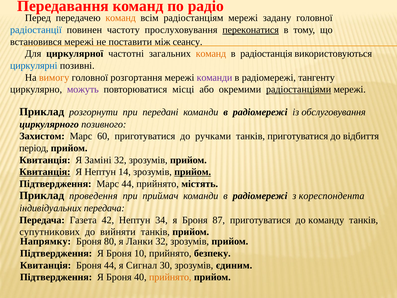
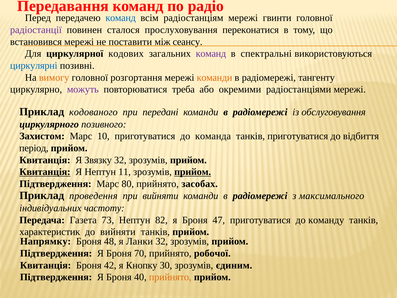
команд colour: orange -> blue (121, 18)
задану: задану -> гвинти (277, 18)
радіостанції colour: blue -> purple (36, 30)
частоту: частоту -> сталося (123, 30)
переконатися underline: present -> none (251, 30)
частотні: частотні -> кодових (126, 54)
команд colour: orange -> purple (211, 54)
радіостанція: радіостанція -> спектральні (266, 54)
команди colour: purple -> orange (215, 77)
місці: місці -> треба (183, 89)
радіостанціями underline: present -> none (299, 89)
розгорнути: розгорнути -> кодованого (93, 112)
60: 60 -> 10 (103, 136)
ручками: ручками -> команда (213, 136)
Заміні: Заміні -> Звязку (98, 160)
14: 14 -> 11 (125, 172)
Марс 44: 44 -> 80 (128, 184)
містять: містять -> засобах (200, 184)
при приймач: приймач -> вийняти (160, 196)
кореспондента: кореспондента -> максимального (332, 196)
індивідуальних передача: передача -> частоту (104, 208)
42: 42 -> 73 (108, 220)
34: 34 -> 82 (161, 220)
87: 87 -> 47 (219, 220)
супутникових: супутникових -> характеристик (50, 232)
80: 80 -> 48 (110, 241)
10: 10 -> 70 (140, 253)
безпеку: безпеку -> робочої (212, 253)
Броня 44: 44 -> 42 (110, 265)
Сигнал: Сигнал -> Кнопку (142, 265)
